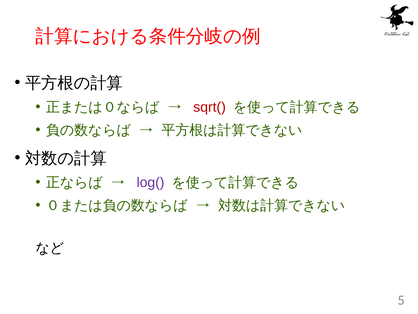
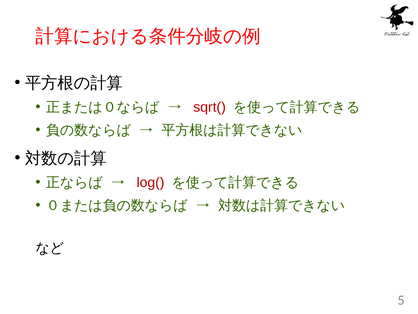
log( colour: purple -> red (151, 182)
